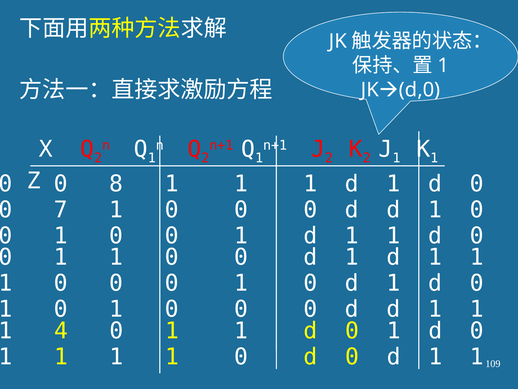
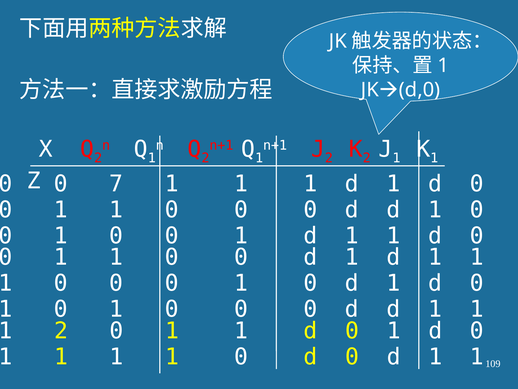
8: 8 -> 7 (116, 184)
7: 7 -> 1 (61, 210)
4: 4 -> 2 (61, 330)
